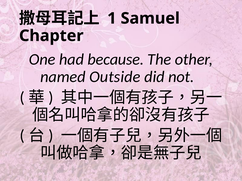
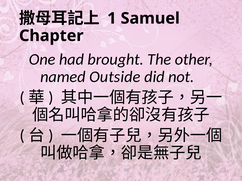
because: because -> brought (116, 60)
